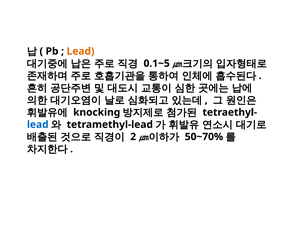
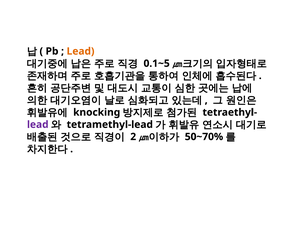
lead colour: blue -> purple (38, 125)
